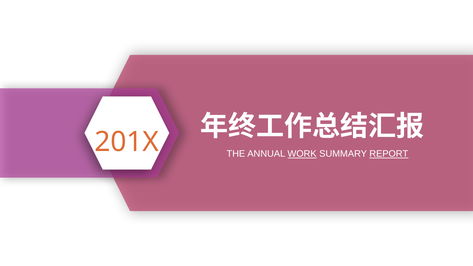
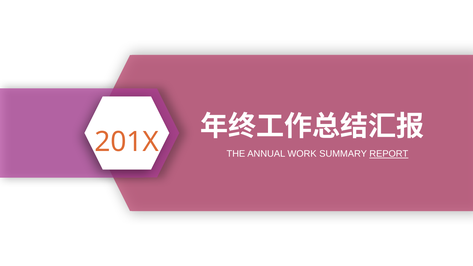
WORK underline: present -> none (302, 154)
